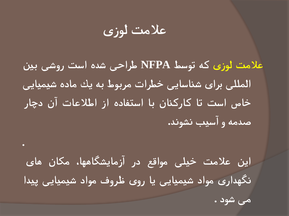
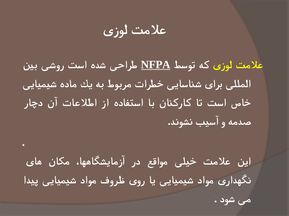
NFPA underline: none -> present (156, 65)
